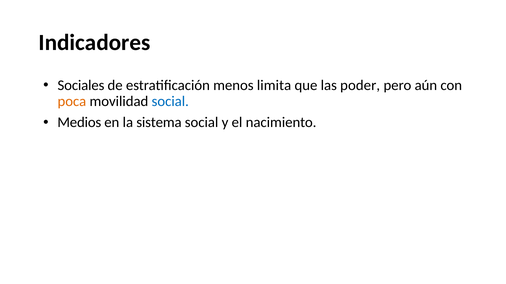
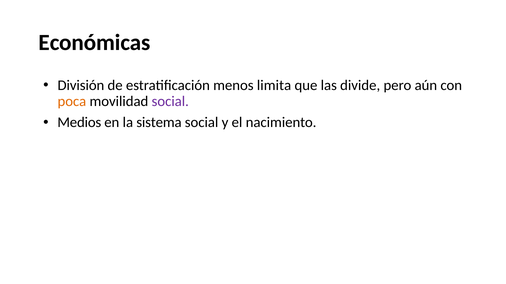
Indicadores: Indicadores -> Económicas (95, 43)
Sociales: Sociales -> División (81, 86)
poder: poder -> divide (360, 86)
social colour: blue -> purple (170, 101)
